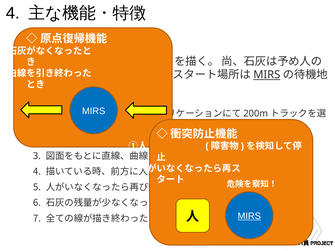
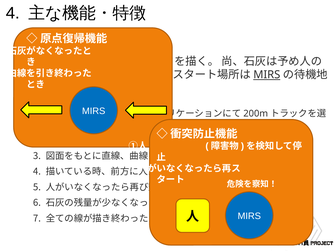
MIRS underline: present -> none (249, 216)
